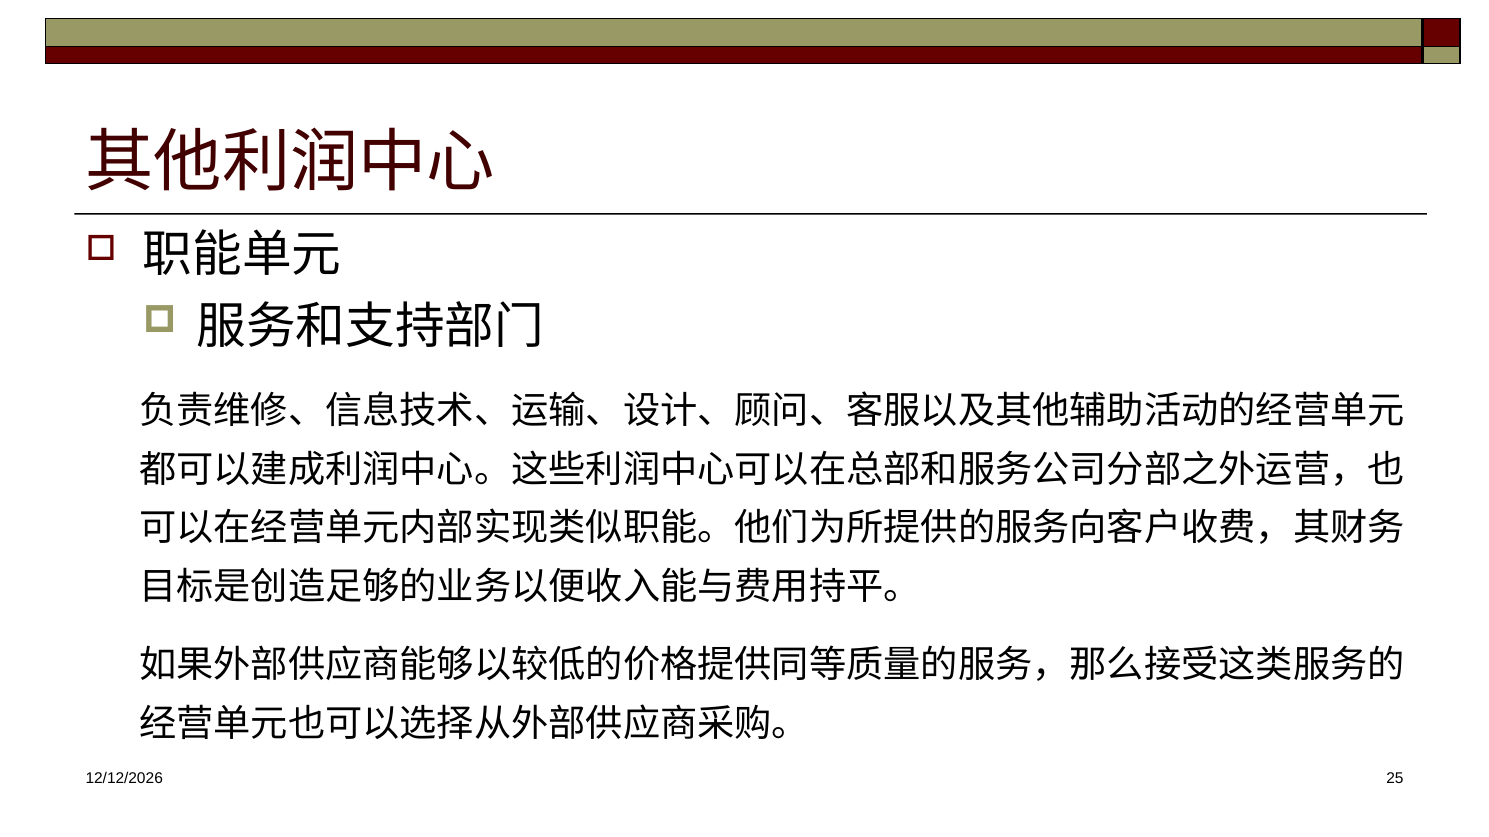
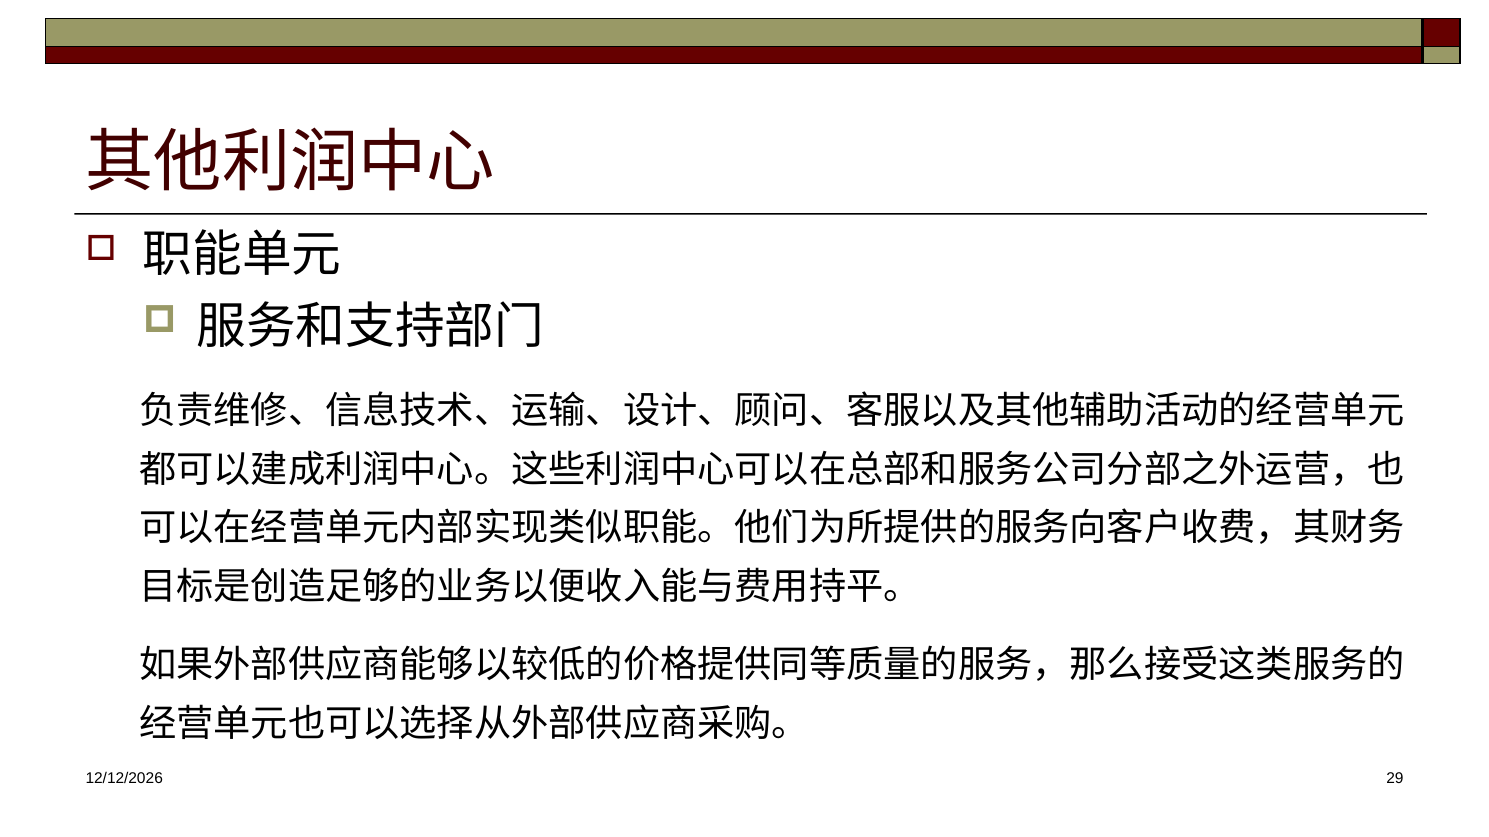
25: 25 -> 29 (1395, 779)
